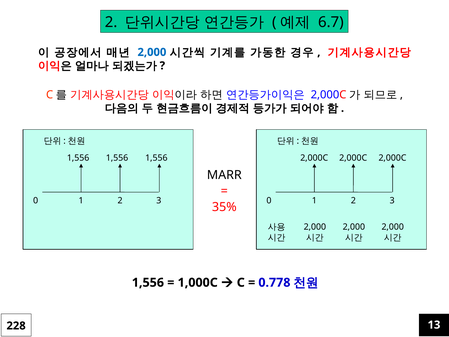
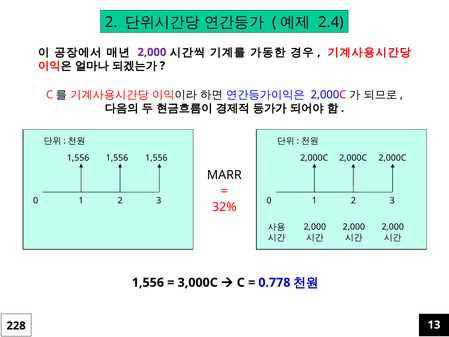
6.7: 6.7 -> 2.4 (331, 22)
2,000 colour: blue -> purple (152, 52)
35%: 35% -> 32% (224, 207)
1,000C: 1,000C -> 3,000C (198, 282)
